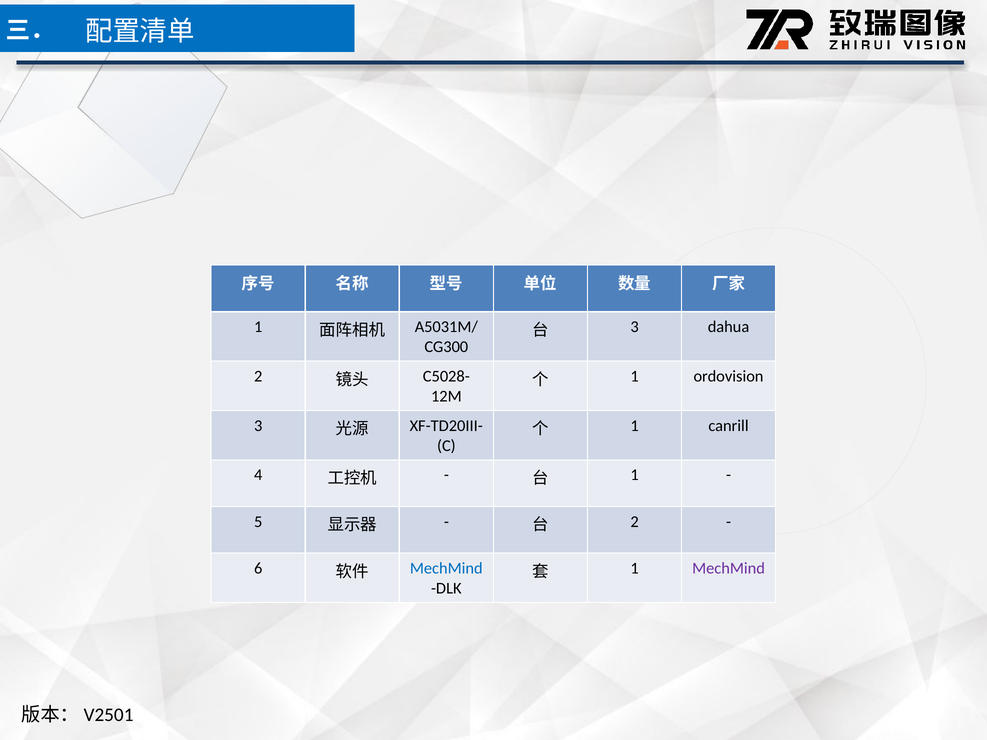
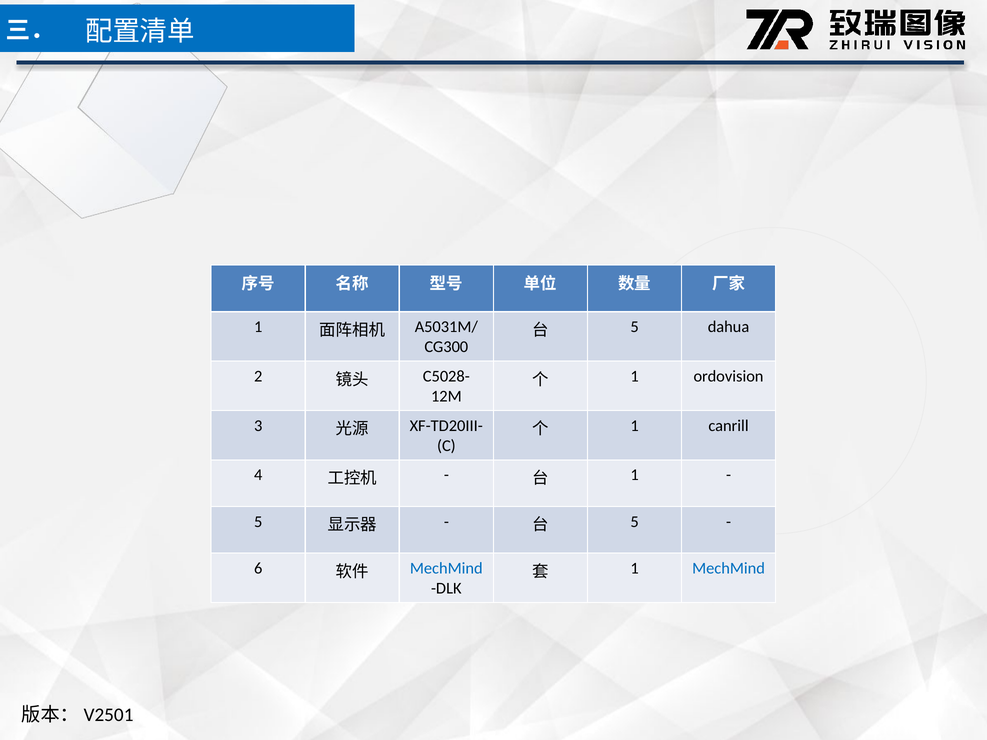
3: 3 -> 5 (635, 327)
2: 2 -> 5 (635, 522)
MechMind colour: purple -> blue (729, 568)
